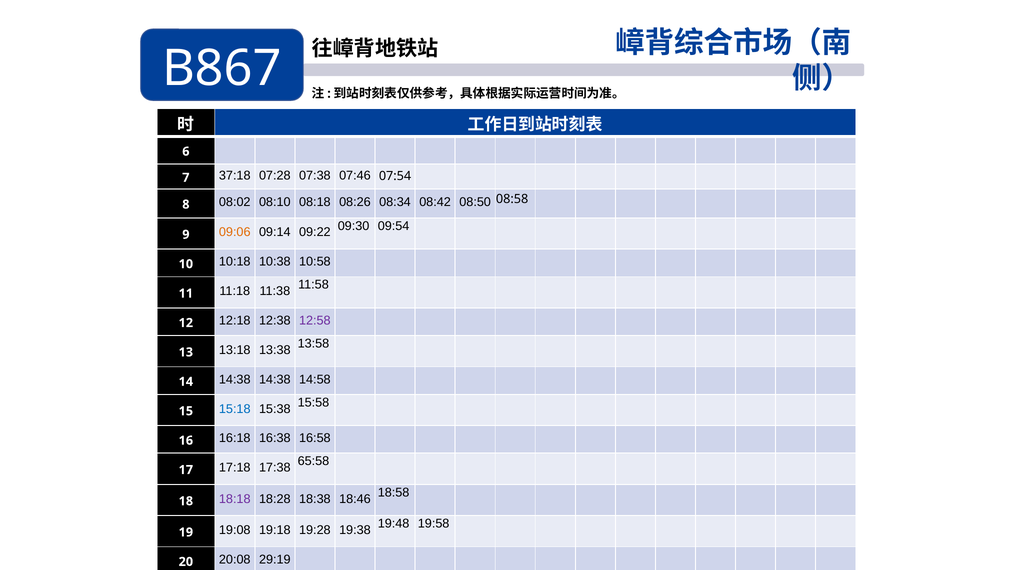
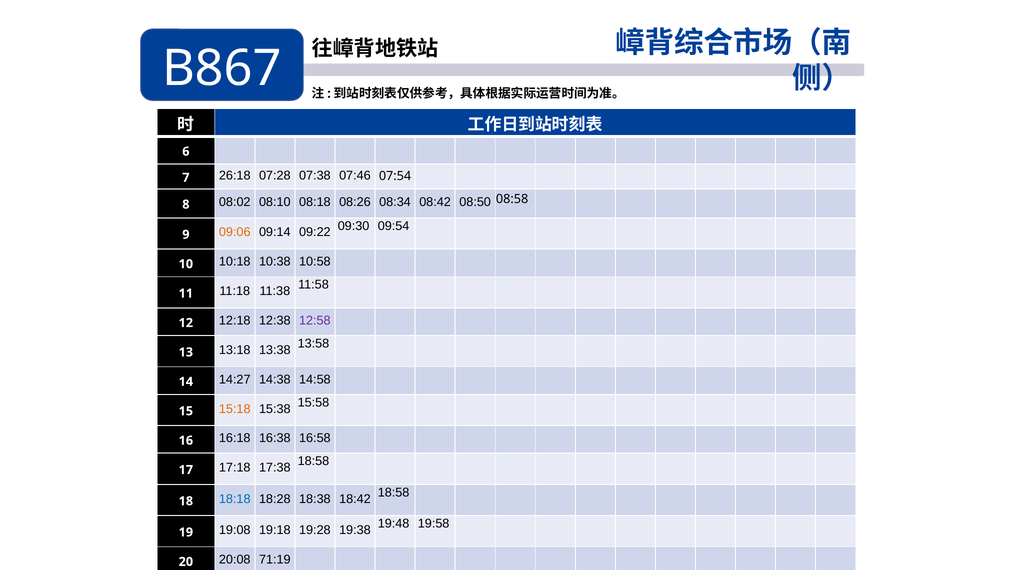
37:18: 37:18 -> 26:18 (235, 175)
14 14:38: 14:38 -> 14:27 (235, 379)
15:18 colour: blue -> orange (235, 409)
65:58: 65:58 -> 18:58 (313, 461)
18:18 colour: purple -> blue (235, 499)
18:46: 18:46 -> 18:42 (355, 499)
29:19: 29:19 -> 71:19 (275, 559)
